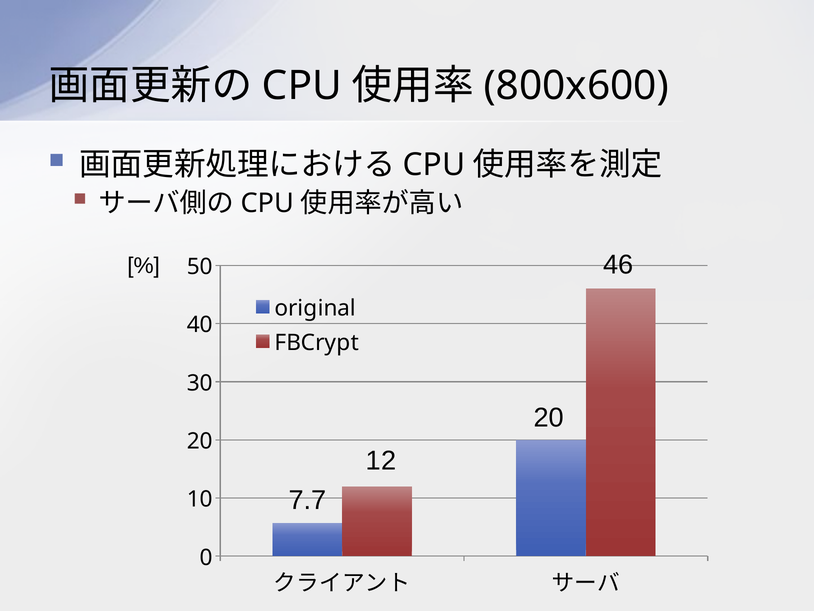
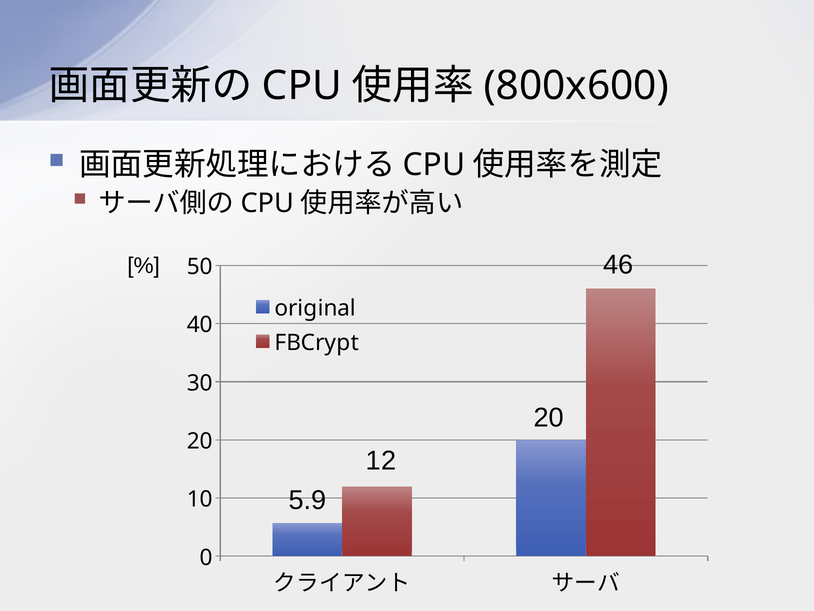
7.7: 7.7 -> 5.9 (308, 500)
